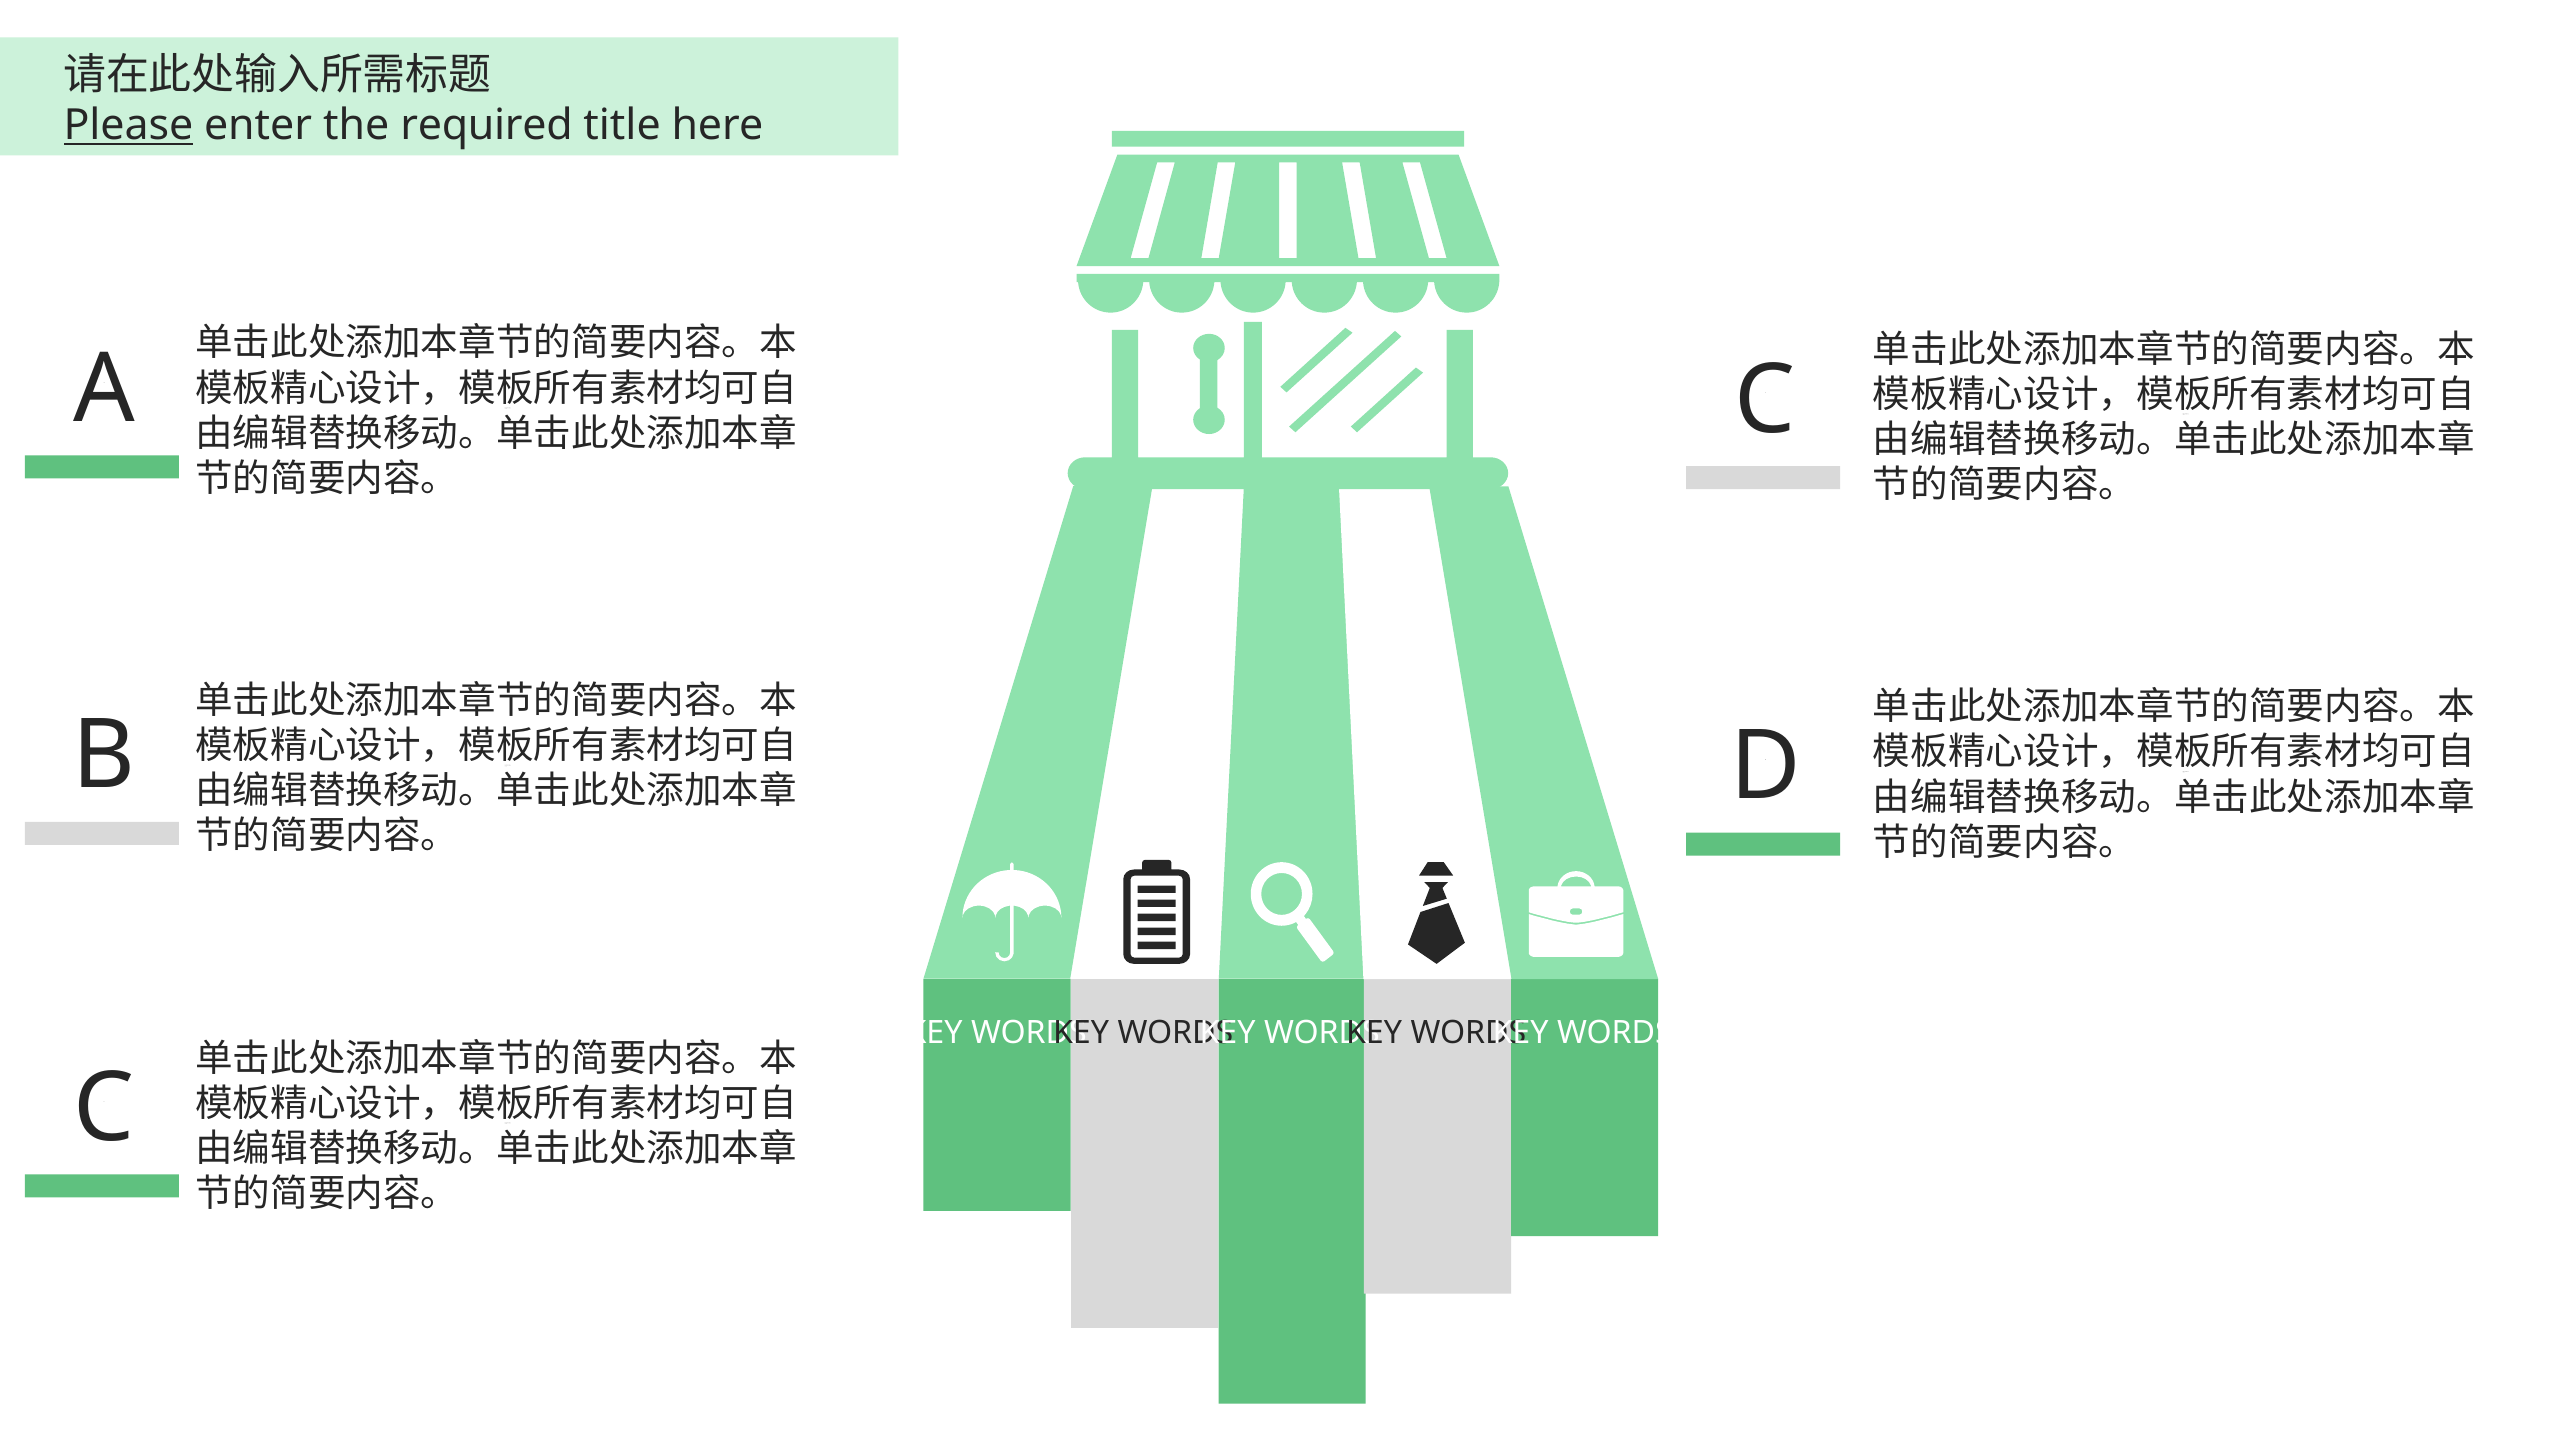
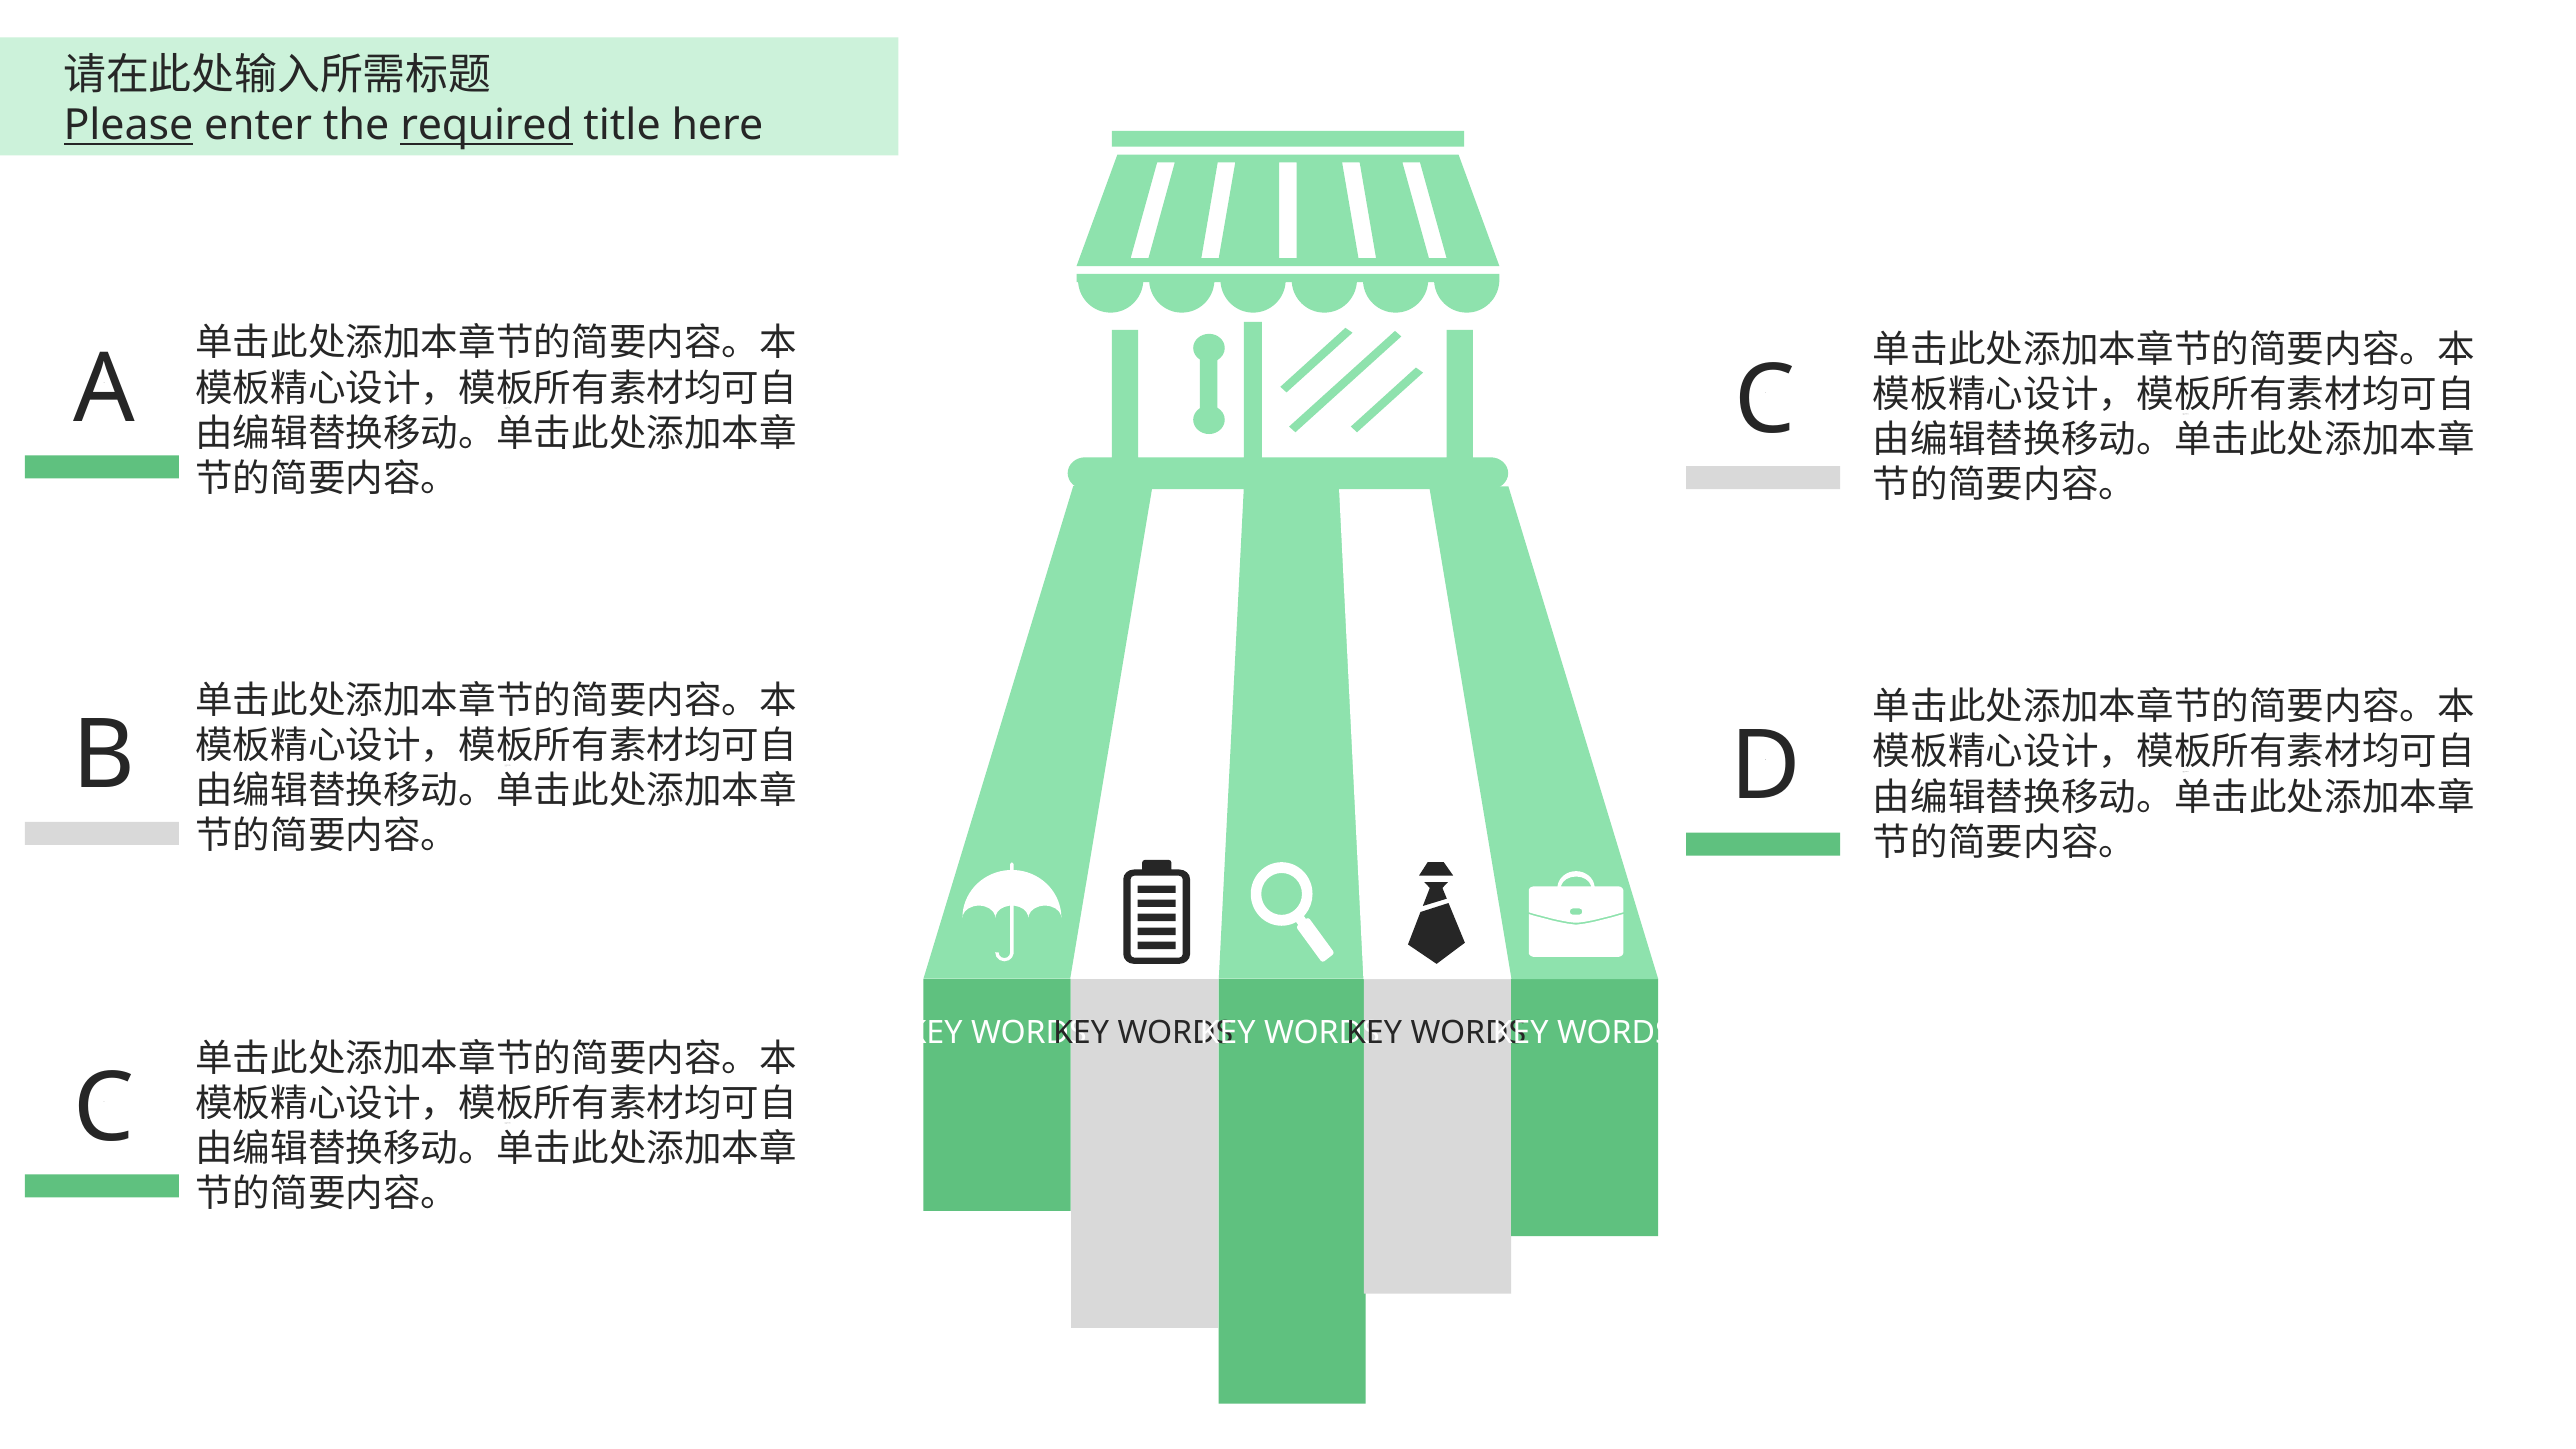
required underline: none -> present (487, 126)
